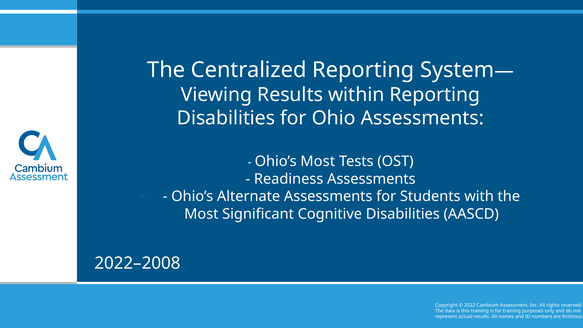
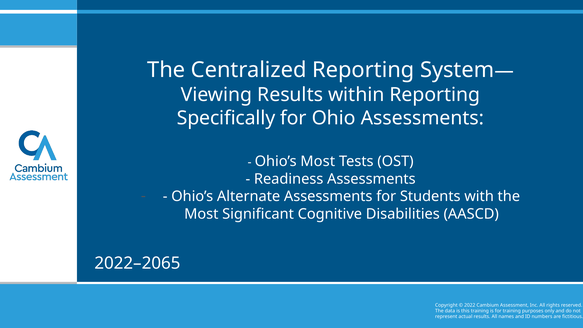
Disabilities: Disabilities -> Specifically (226, 118)
2022–2008: 2022–2008 -> 2022–2065 (137, 263)
